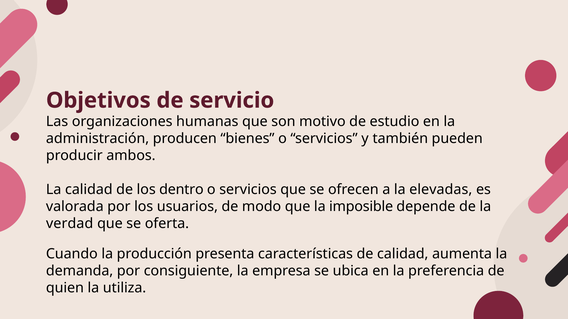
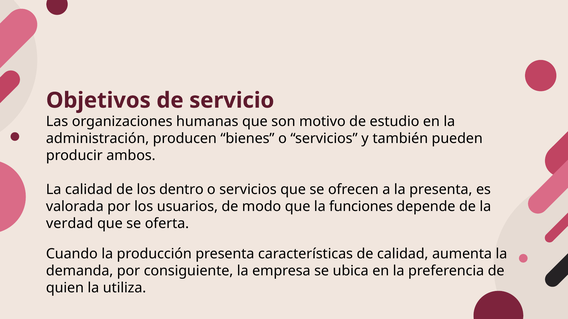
la elevadas: elevadas -> presenta (441, 190)
imposible: imposible -> funciones (361, 207)
